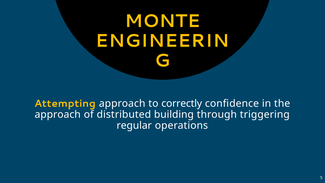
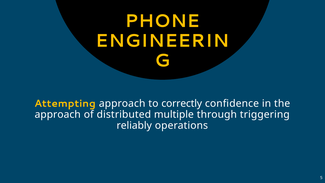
MONTE: MONTE -> PHONE (162, 21)
building: building -> multiple (174, 114)
regular: regular -> reliably (134, 125)
